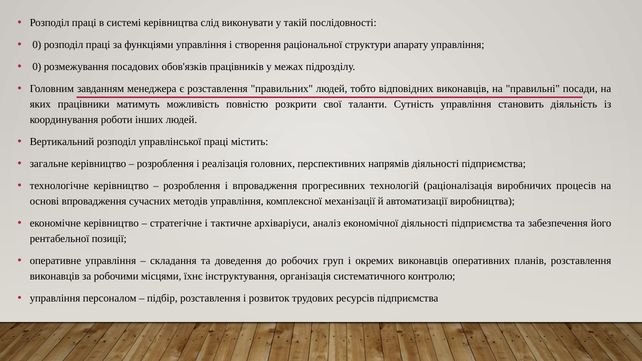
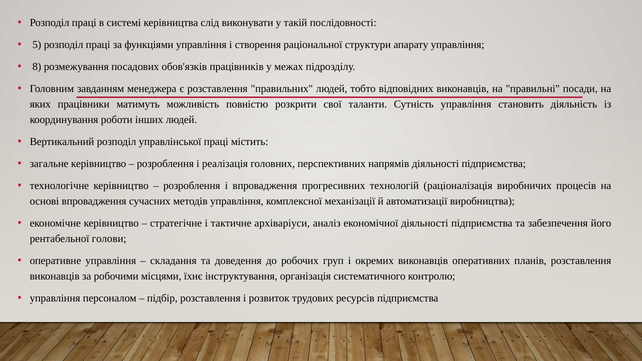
0: 0 -> 5 (37, 45)
0: 0 -> 8 (37, 67)
позиції: позиції -> голови (109, 239)
